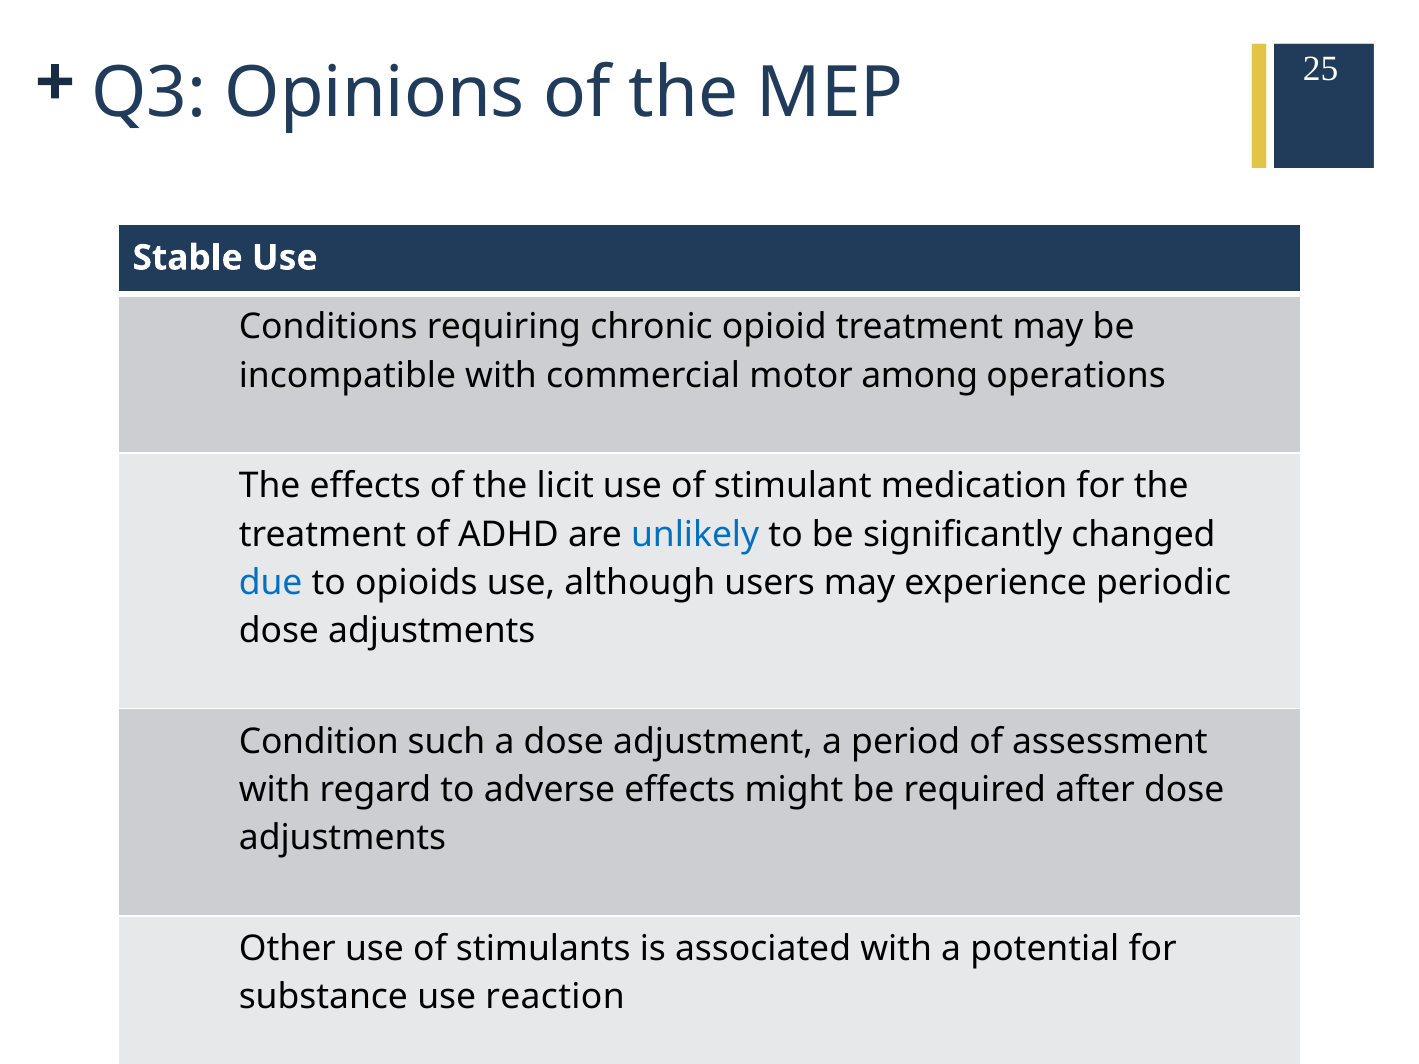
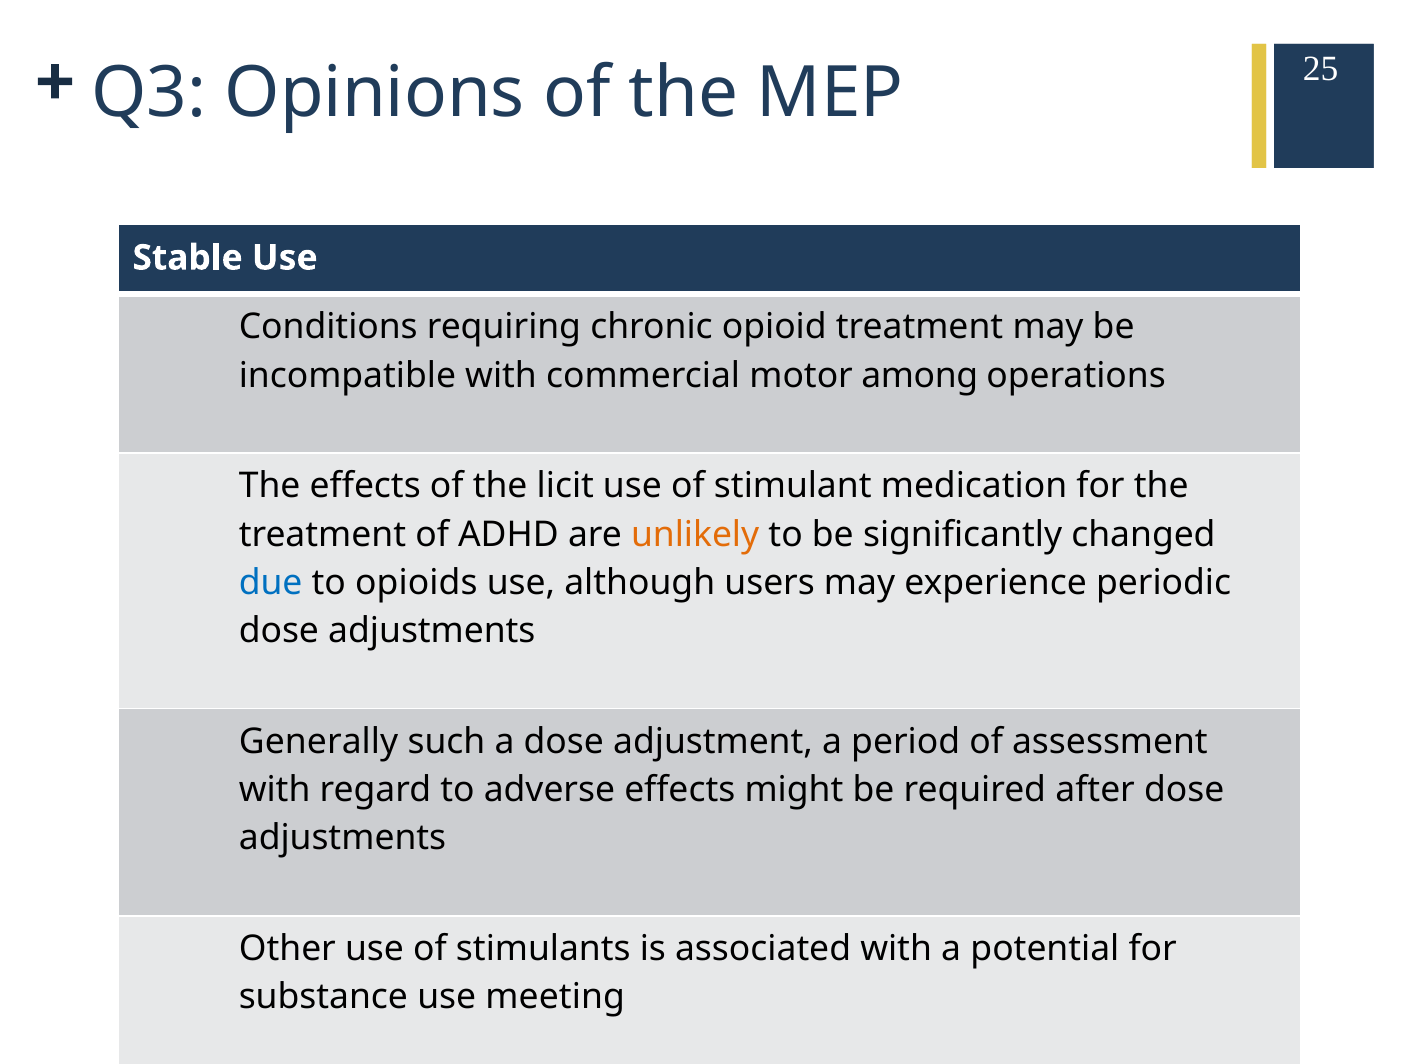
unlikely colour: blue -> orange (695, 535)
Condition: Condition -> Generally (319, 742)
reaction: reaction -> meeting (555, 997)
